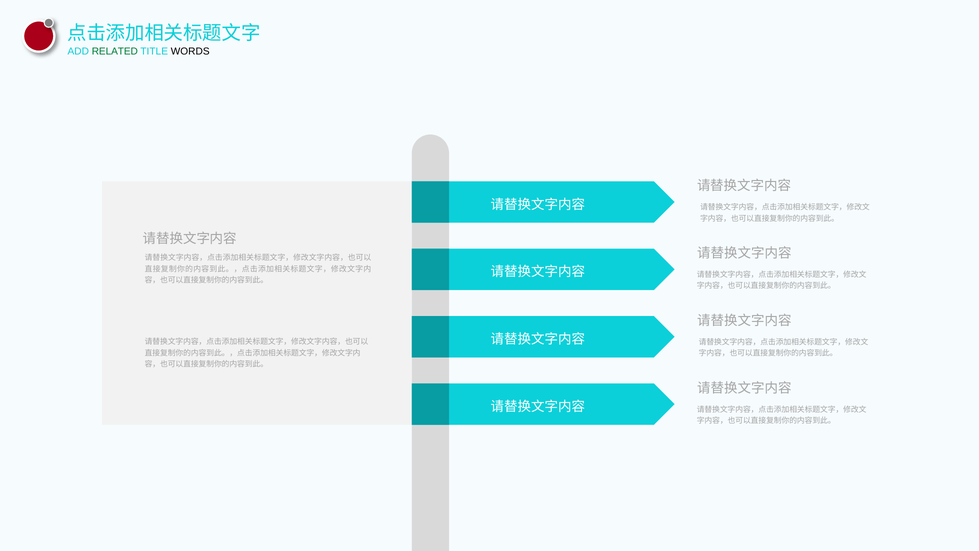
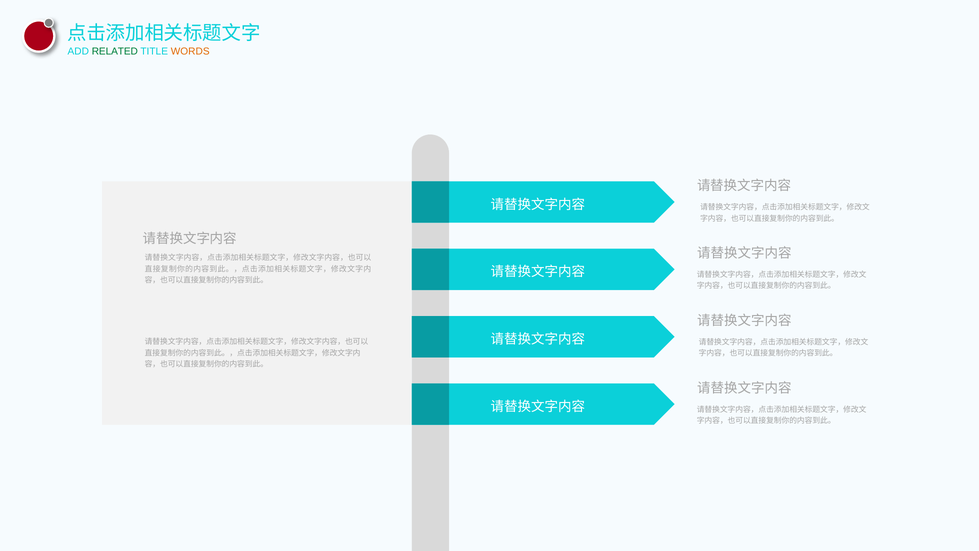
WORDS colour: black -> orange (190, 51)
